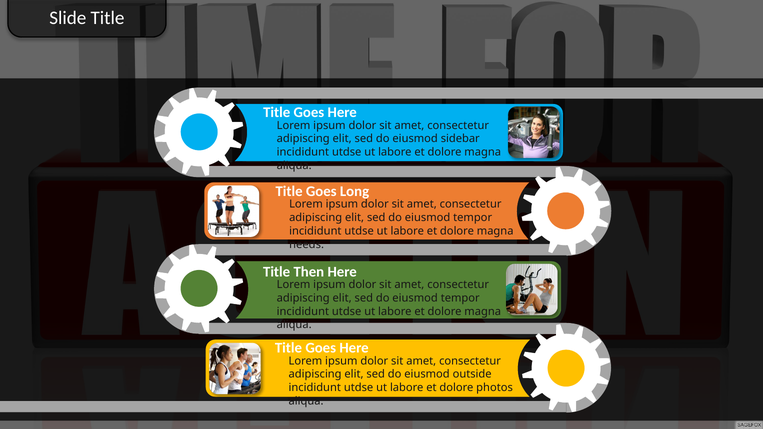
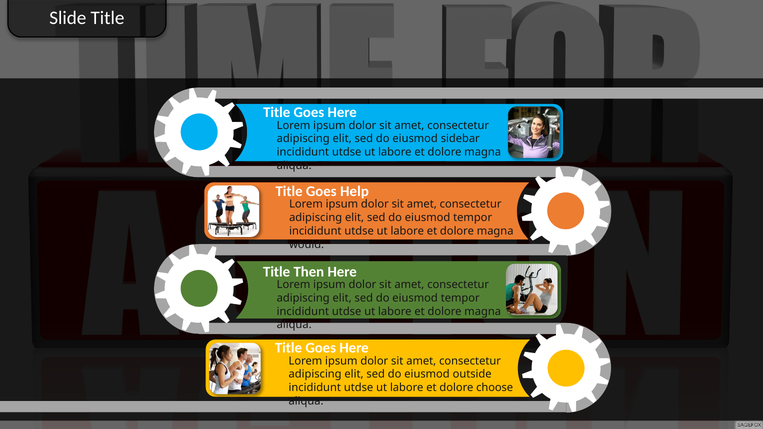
Long: Long -> Help (354, 192)
needs: needs -> would (307, 244)
photos: photos -> choose (495, 388)
